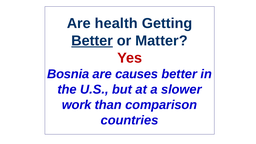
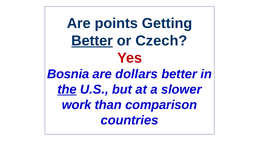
health: health -> points (116, 23)
Matter: Matter -> Czech (161, 41)
causes: causes -> dollars (137, 74)
the underline: none -> present (67, 90)
